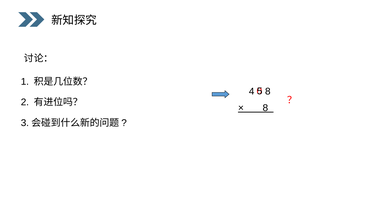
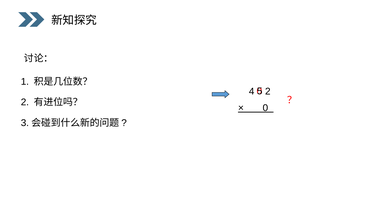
4 8: 8 -> 2 (268, 91)
8: 8 -> 0 (265, 108)
